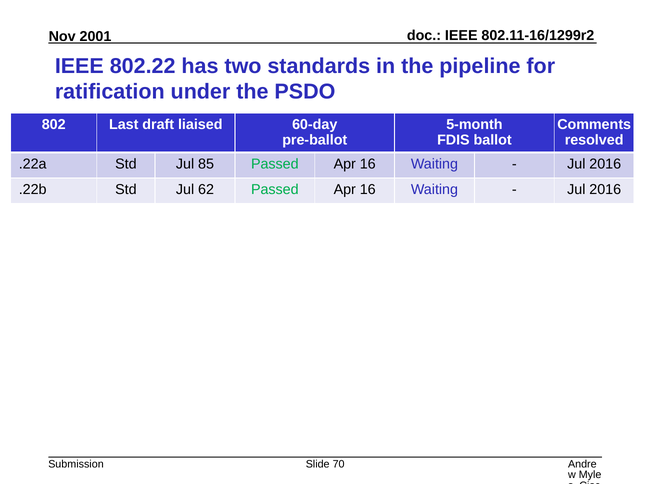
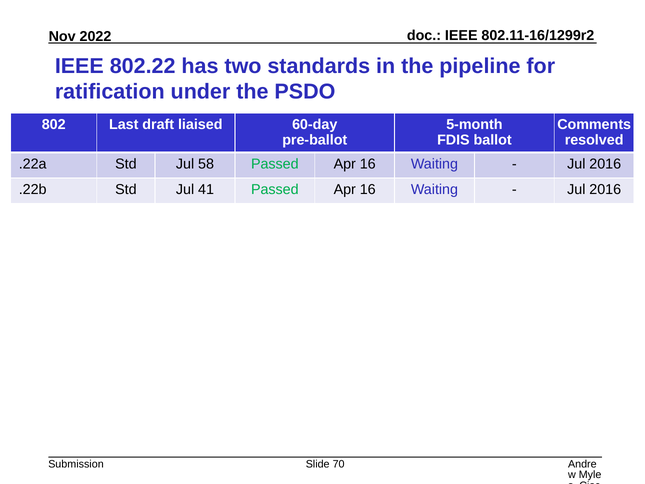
2001: 2001 -> 2022 (95, 37)
85: 85 -> 58 (206, 164)
62: 62 -> 41 (206, 189)
